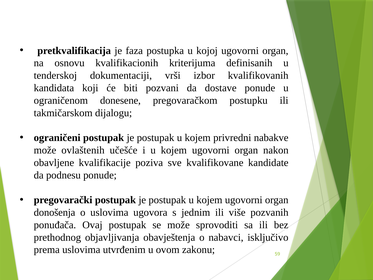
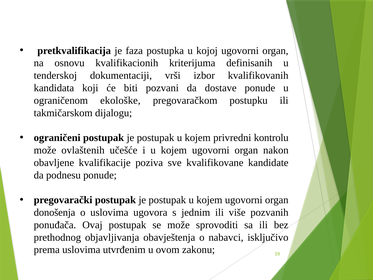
donesene: donesene -> ekološke (120, 100)
nabakve: nabakve -> kontrolu (271, 138)
